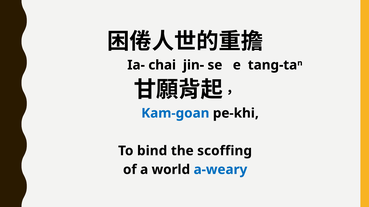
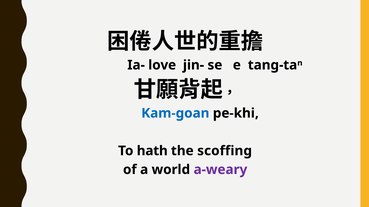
chai: chai -> love (162, 65)
bind: bind -> hath (152, 151)
a-weary colour: blue -> purple (220, 170)
